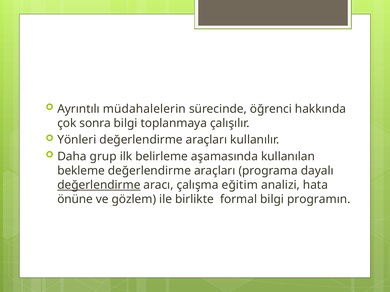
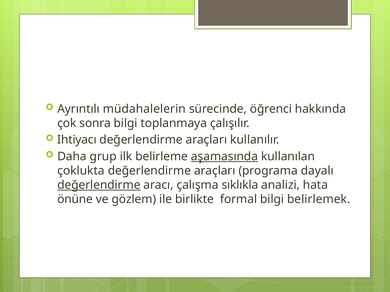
Yönleri: Yönleri -> Ihtiyacı (77, 140)
aşamasında underline: none -> present (224, 157)
bekleme: bekleme -> çoklukta (81, 171)
eğitim: eğitim -> sıklıkla (240, 185)
programın: programın -> belirlemek (319, 200)
